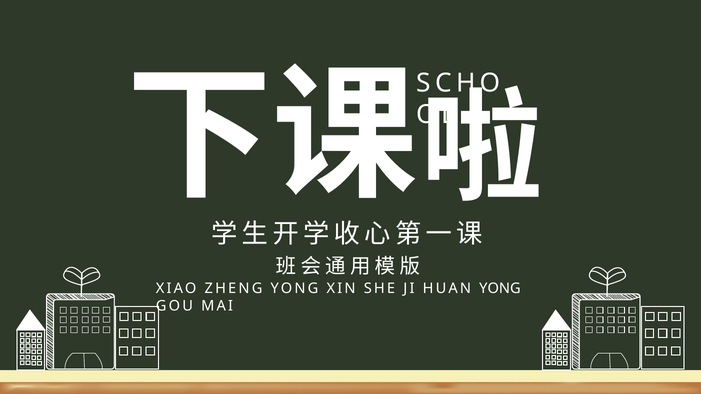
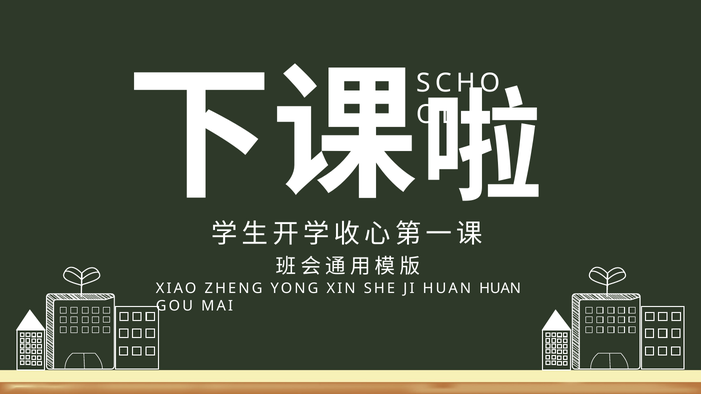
HUAN YONG: YONG -> HUAN (500, 289)
